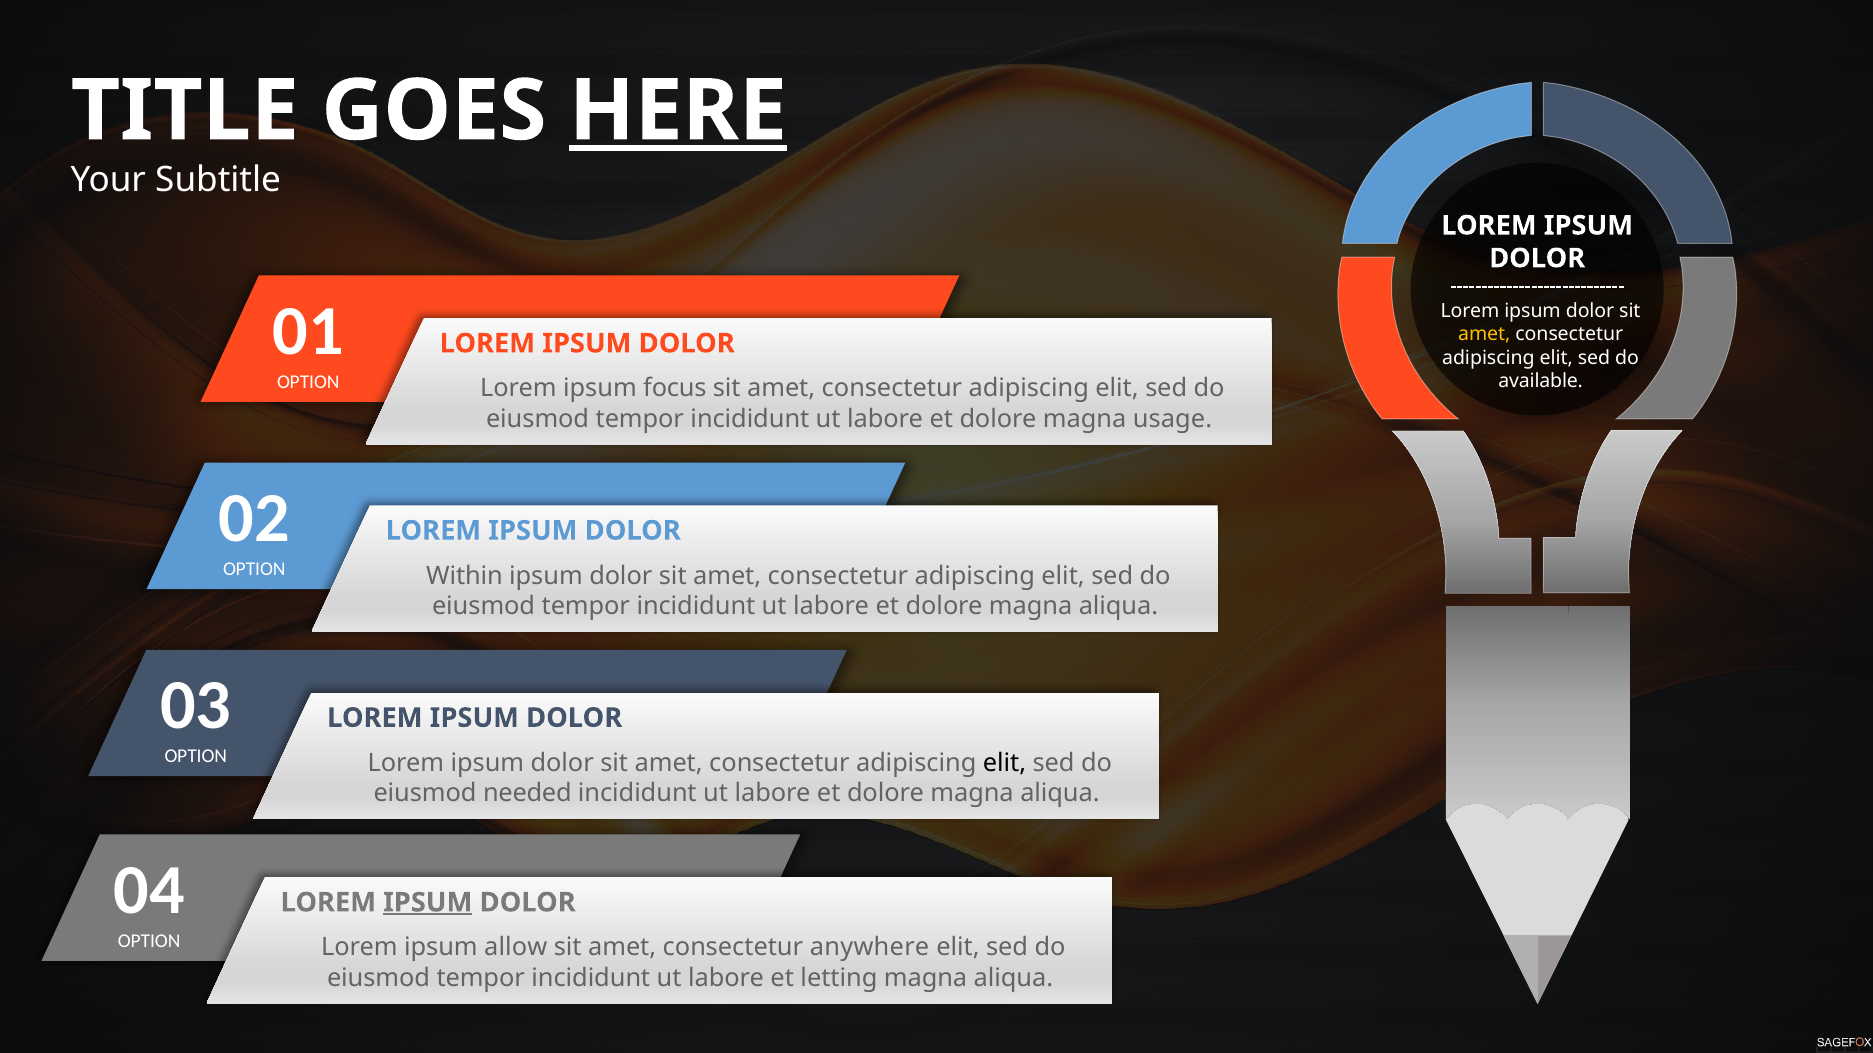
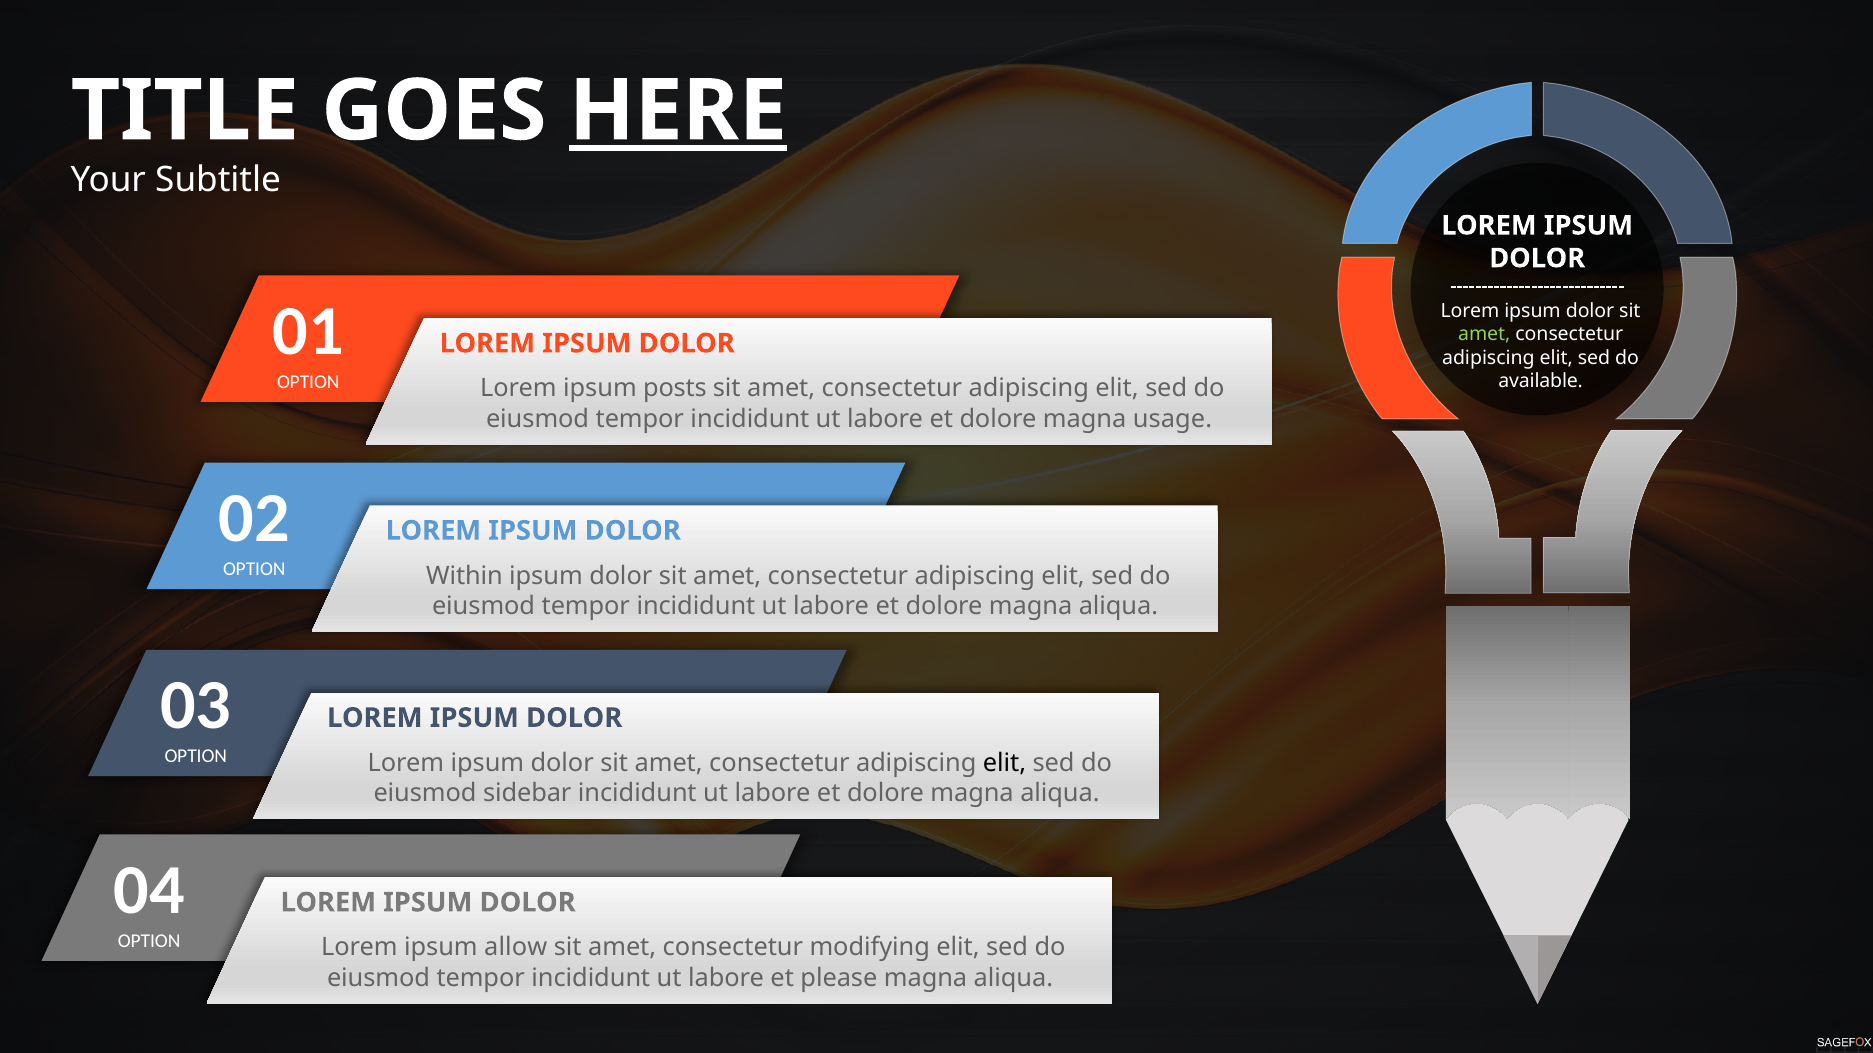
amet colour: yellow -> light green (1484, 334)
focus: focus -> posts (675, 389)
needed: needed -> sidebar (527, 794)
IPSUM underline: present -> none (428, 903)
anywhere: anywhere -> modifying (870, 948)
letting: letting -> please (839, 979)
